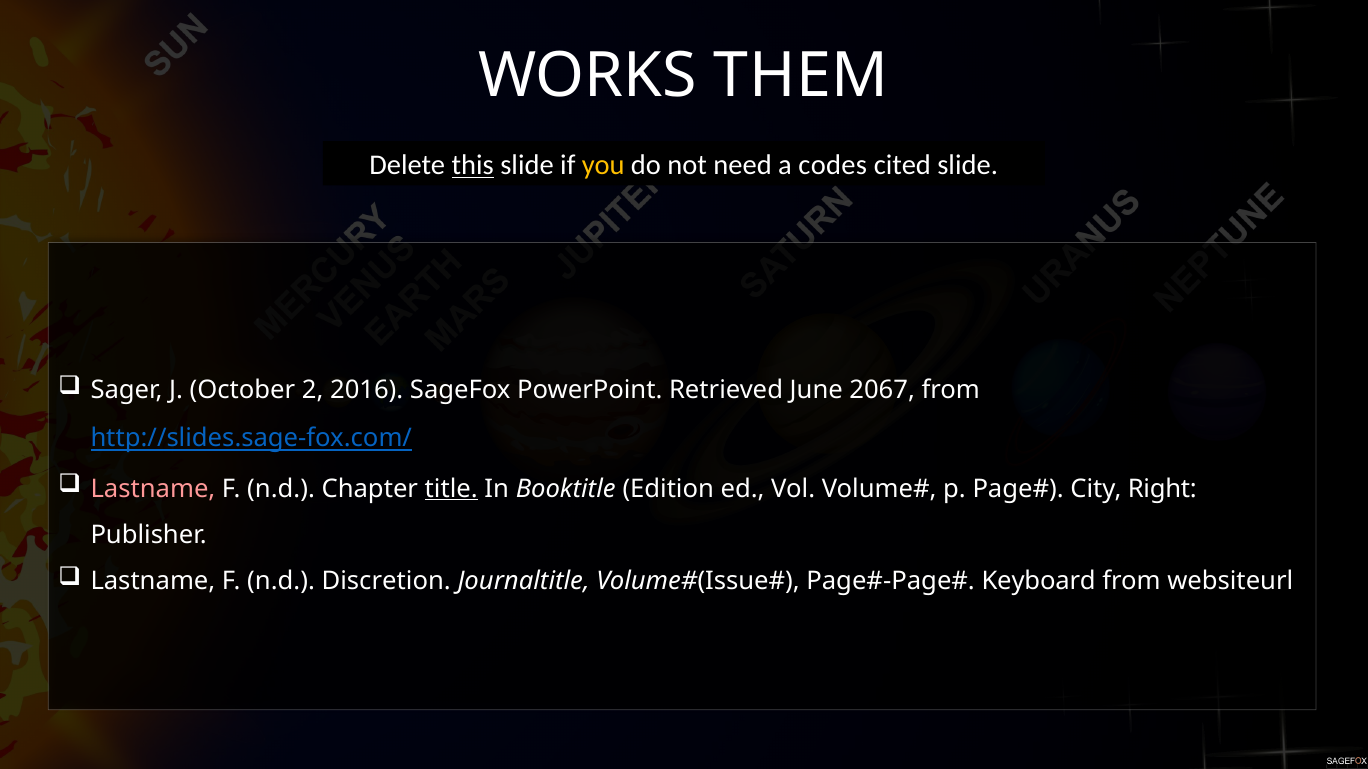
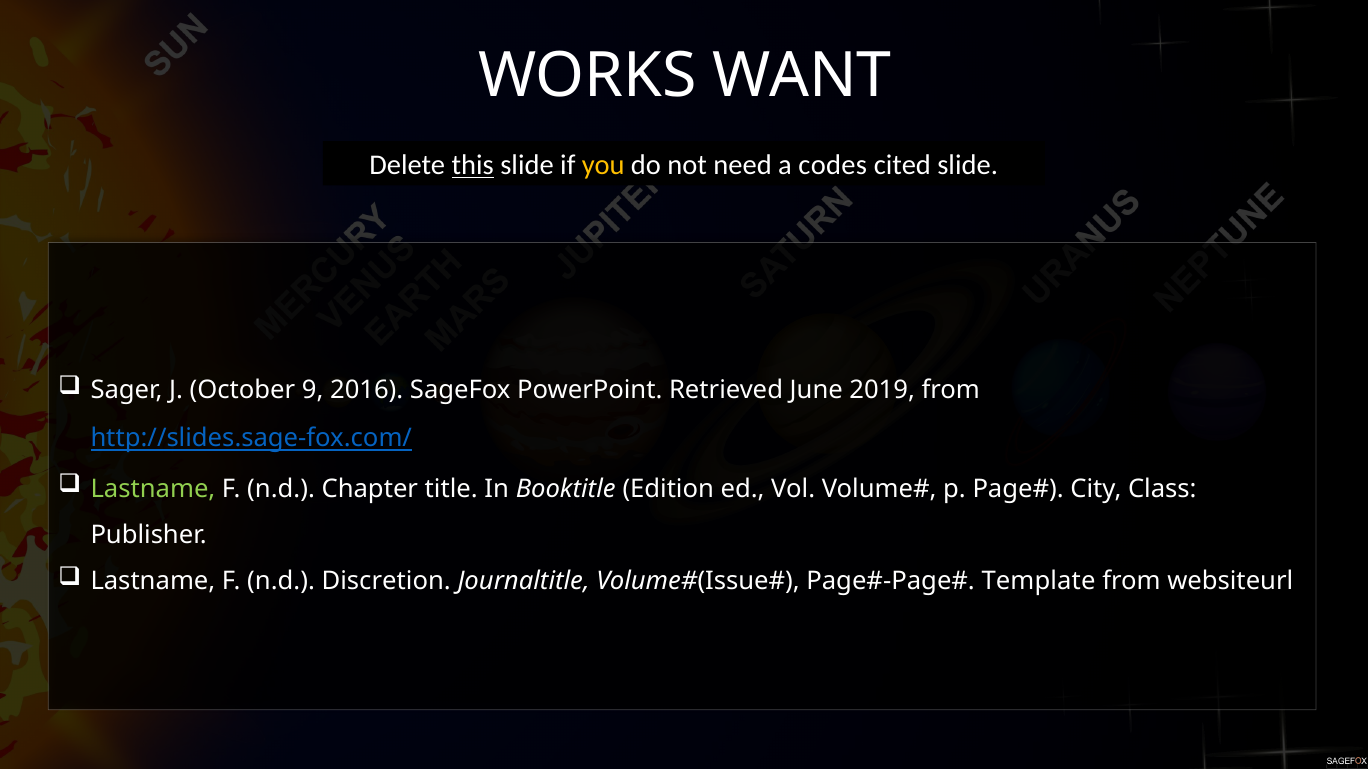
THEM: THEM -> WANT (802, 76)
2: 2 -> 9 (313, 390)
2067: 2067 -> 2019 (882, 390)
Lastname colour: pink -> light green (153, 489)
title underline: present -> none (451, 489)
Right: Right -> Class (1162, 489)
Keyboard: Keyboard -> Template (1038, 581)
